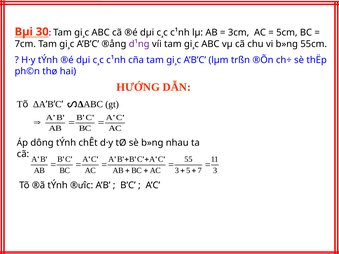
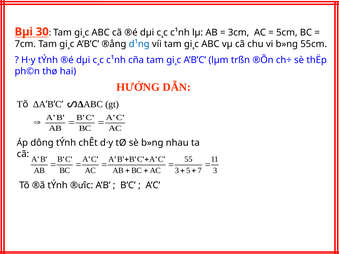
d¹ng colour: purple -> blue (139, 44)
